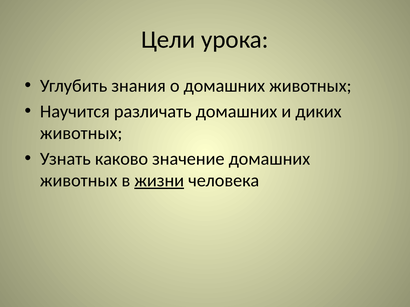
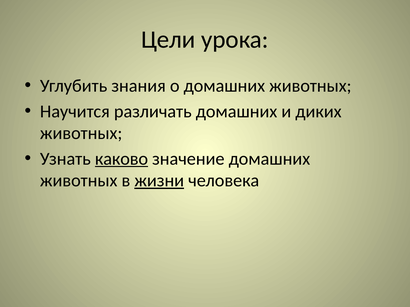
каково underline: none -> present (122, 159)
